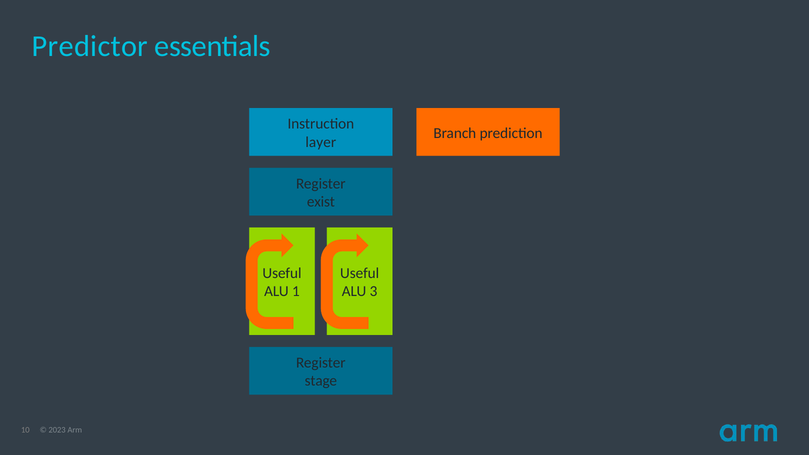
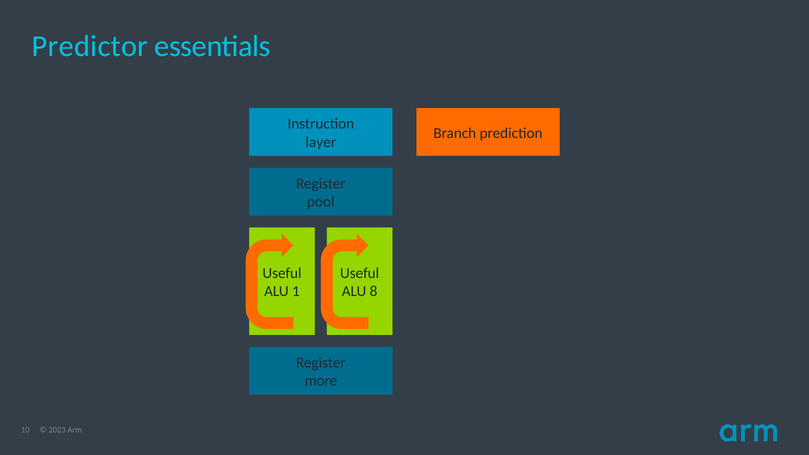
exist: exist -> pool (321, 202)
3: 3 -> 8 (374, 291)
stage: stage -> more (321, 381)
